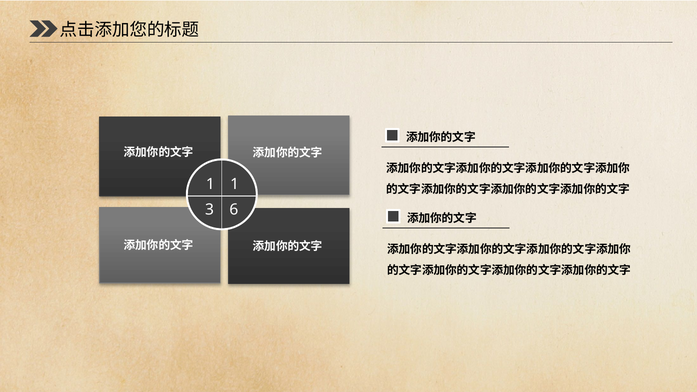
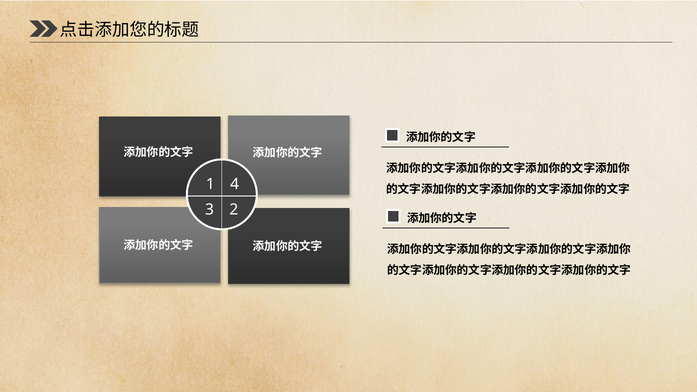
1 1: 1 -> 4 (235, 184)
6: 6 -> 2 (234, 210)
